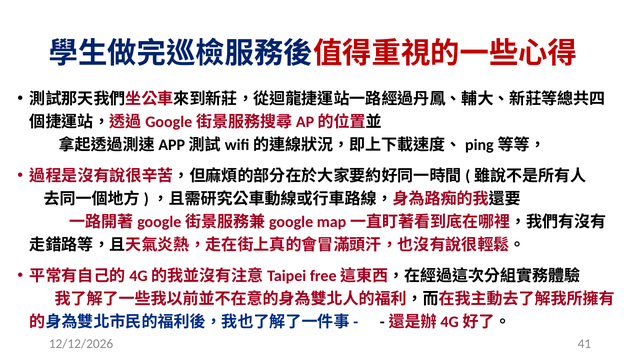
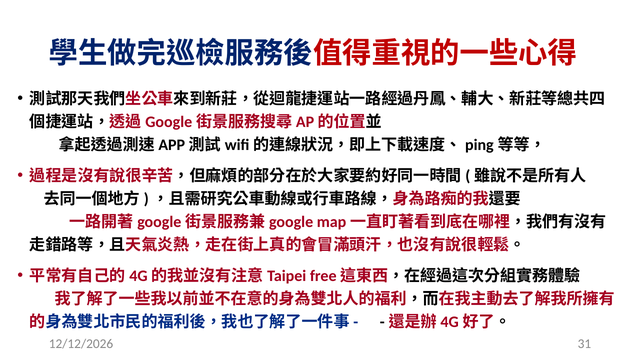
41: 41 -> 31 (584, 344)
